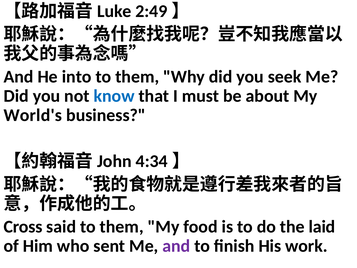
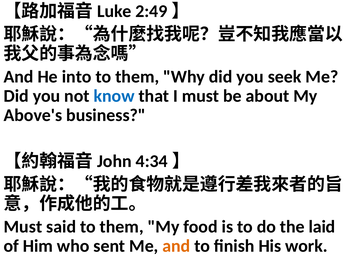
World's: World's -> Above's (33, 115)
Cross: Cross -> Must (23, 226)
and colour: purple -> orange (176, 246)
